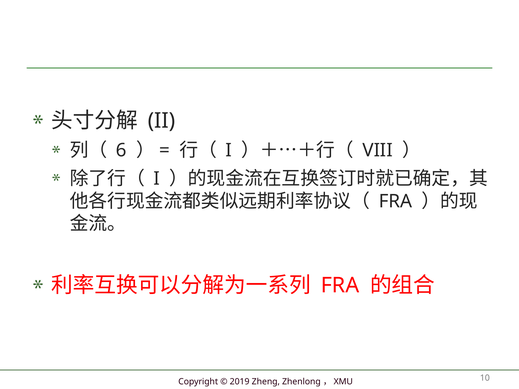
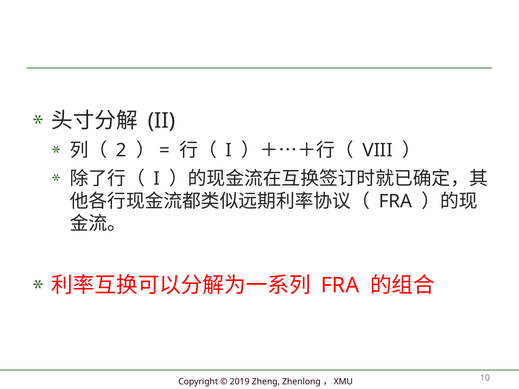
6: 6 -> 2 (121, 151)
